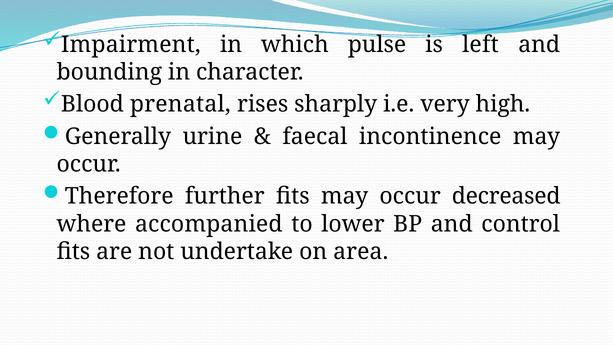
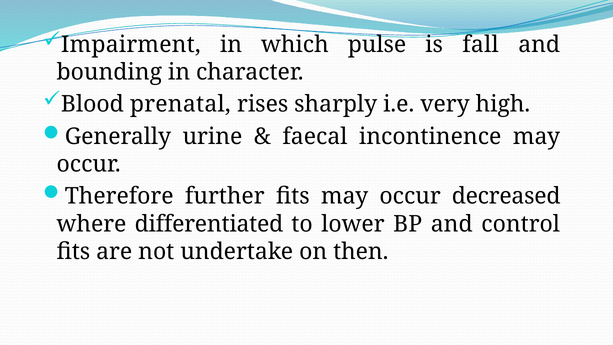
left: left -> fall (480, 44)
accompanied: accompanied -> differentiated (209, 224)
area: area -> then (361, 251)
